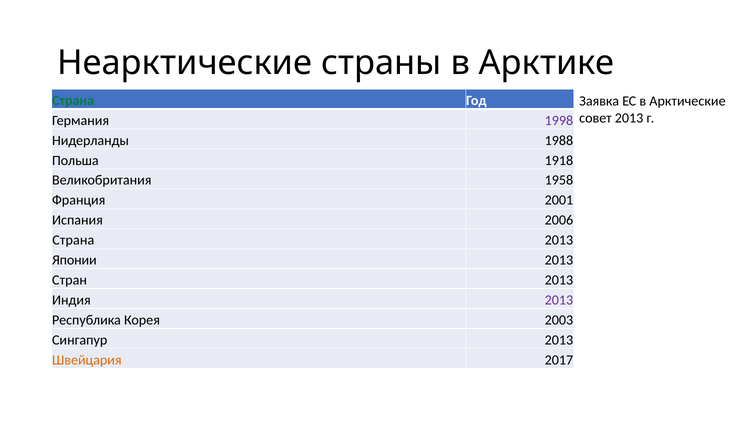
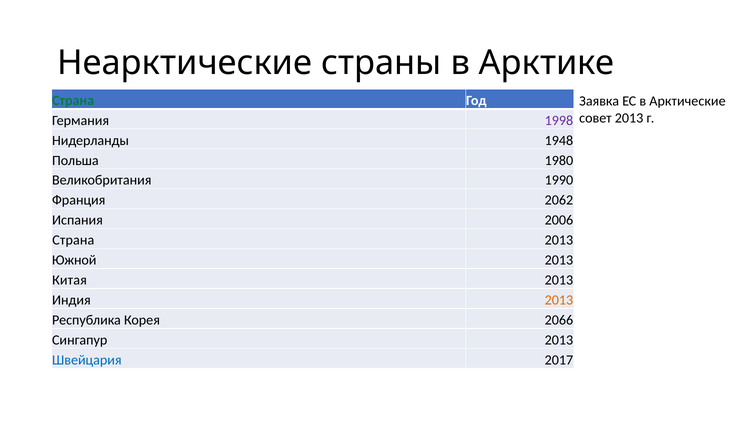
1988: 1988 -> 1948 (559, 141)
1918: 1918 -> 1980 (559, 161)
1958: 1958 -> 1990 (559, 181)
2001: 2001 -> 2062 (559, 200)
Японии: Японии -> Южной (74, 260)
Стран: Стран -> Китая (70, 280)
2013 colour: purple -> orange (559, 300)
2003: 2003 -> 2066 (559, 320)
Швейцария colour: orange -> blue (87, 360)
